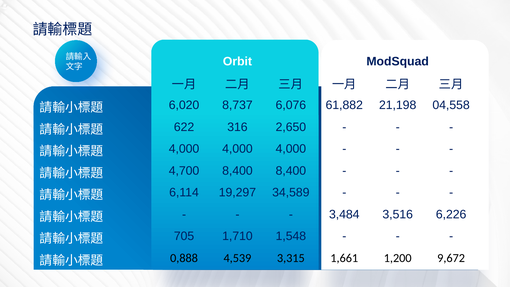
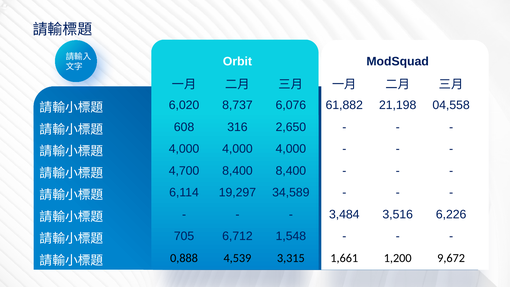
622: 622 -> 608 (184, 127)
1,710: 1,710 -> 6,712 (237, 236)
